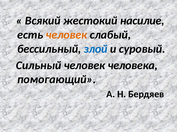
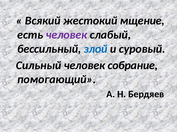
насилие: насилие -> мщение (142, 21)
человек colour: orange -> purple (66, 35)
человека: человека -> собрание (133, 66)
